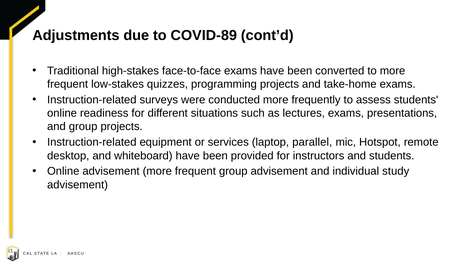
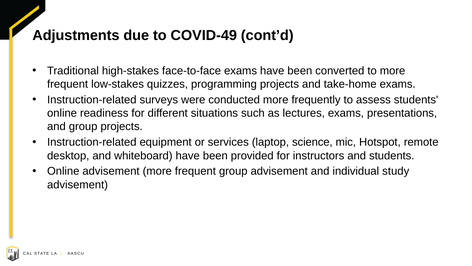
COVID-89: COVID-89 -> COVID-49 (204, 35)
parallel: parallel -> science (312, 142)
